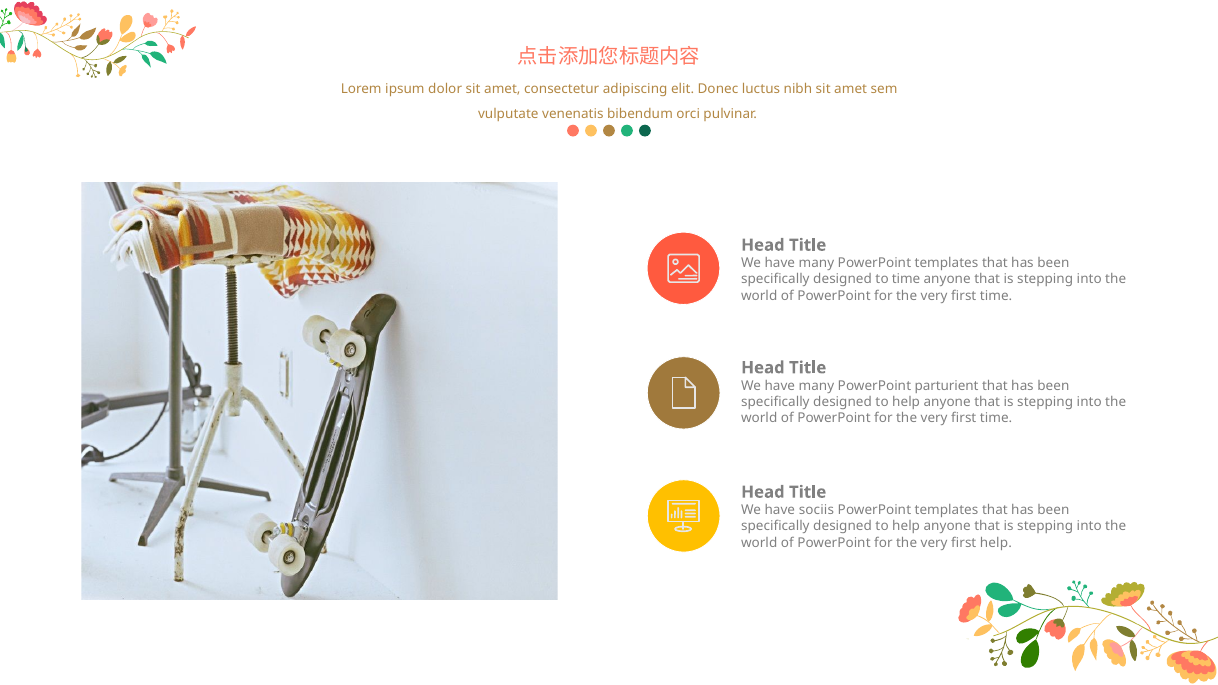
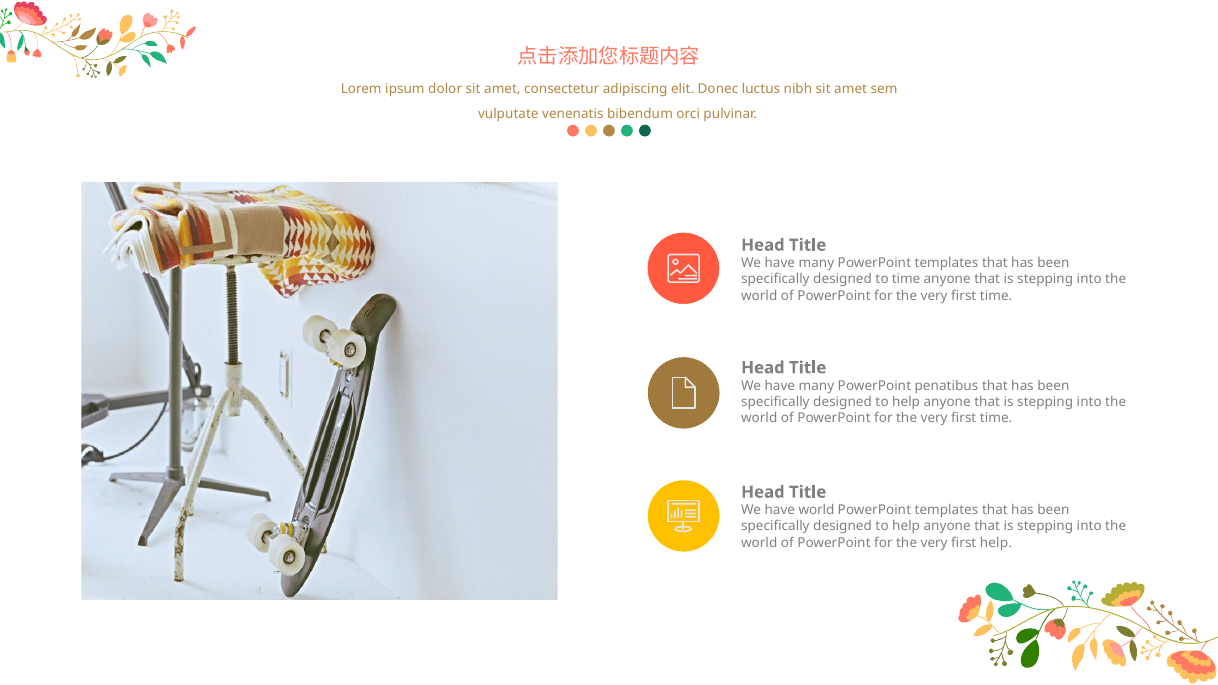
parturient: parturient -> penatibus (946, 386)
have sociis: sociis -> world (817, 510)
